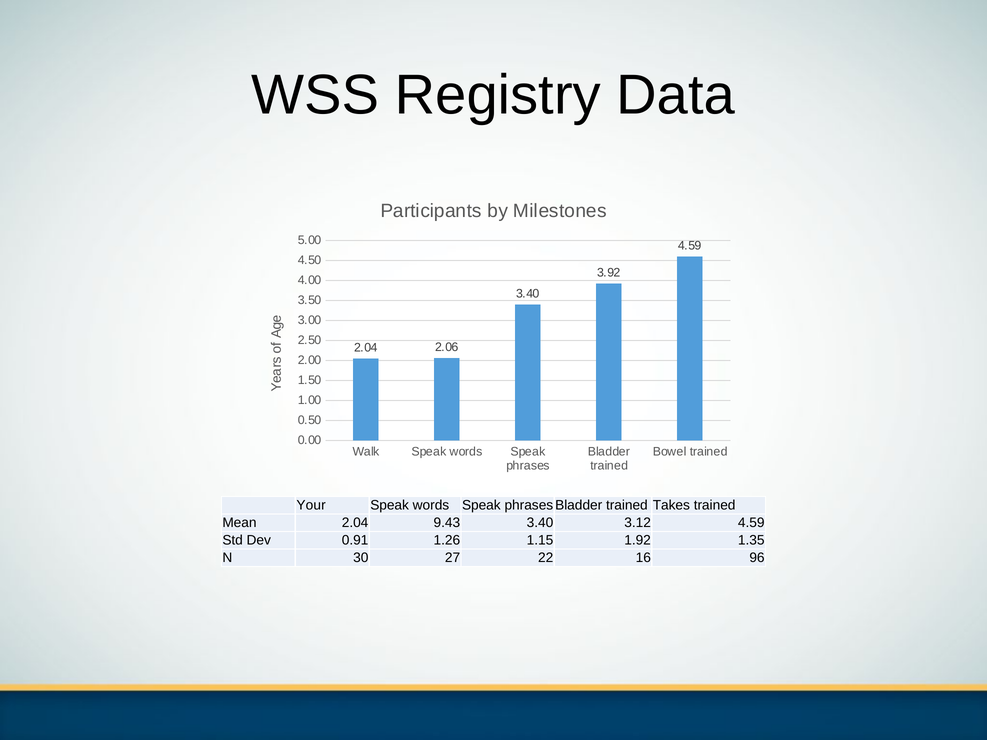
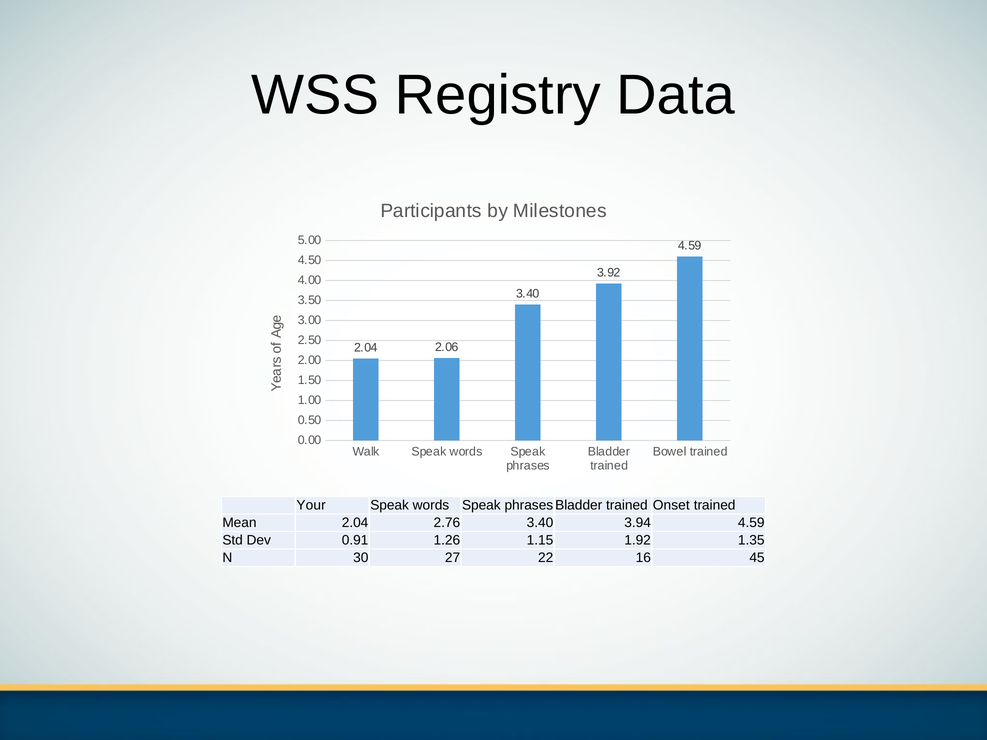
Takes: Takes -> Onset (671, 506)
9.43: 9.43 -> 2.76 (447, 523)
3.12: 3.12 -> 3.94 (638, 523)
96: 96 -> 45 (757, 558)
